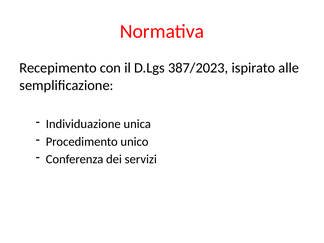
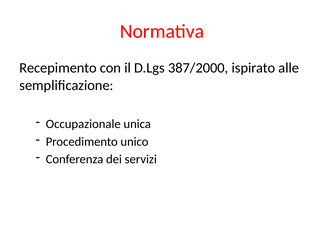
387/2023: 387/2023 -> 387/2000 (198, 68)
Individuazione: Individuazione -> Occupazionale (83, 124)
